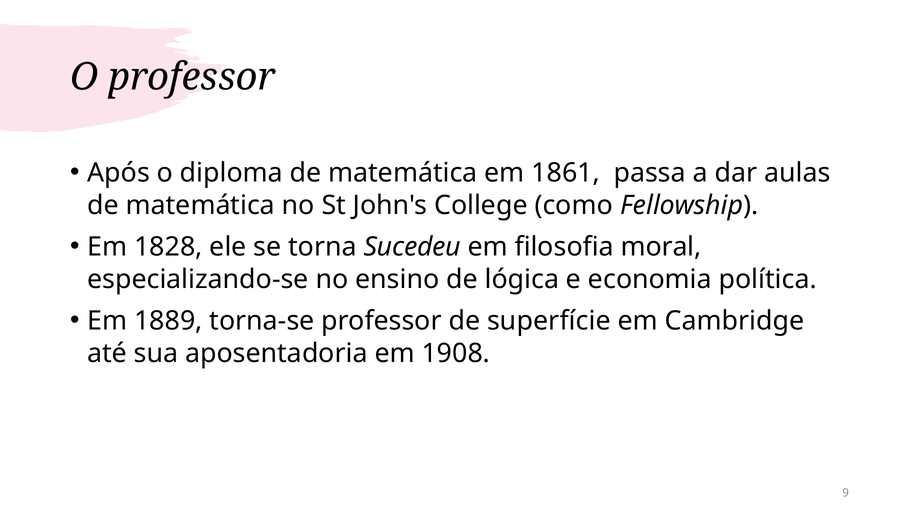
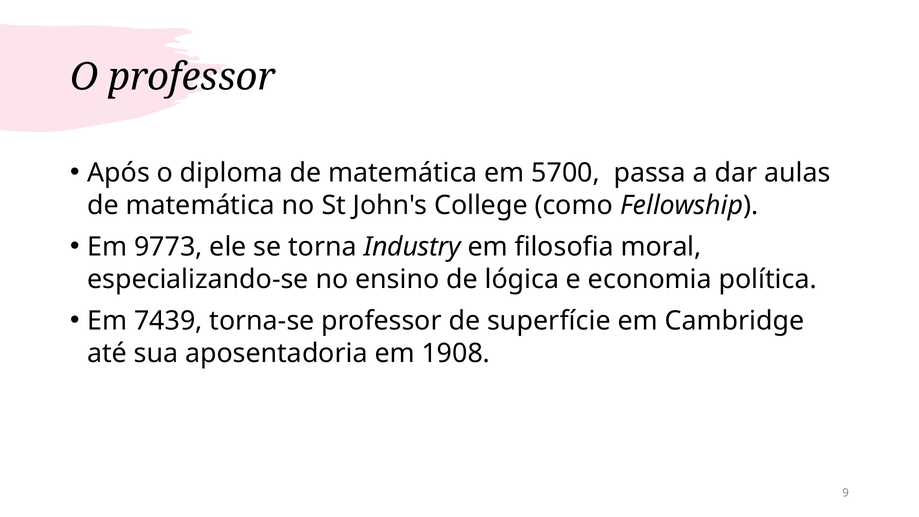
1861: 1861 -> 5700 (566, 173)
1828: 1828 -> 9773 (168, 247)
Sucedeu: Sucedeu -> Industry (412, 247)
1889: 1889 -> 7439 (168, 321)
